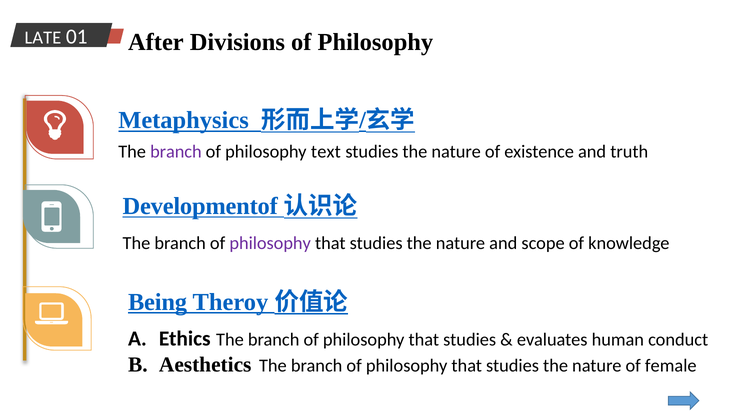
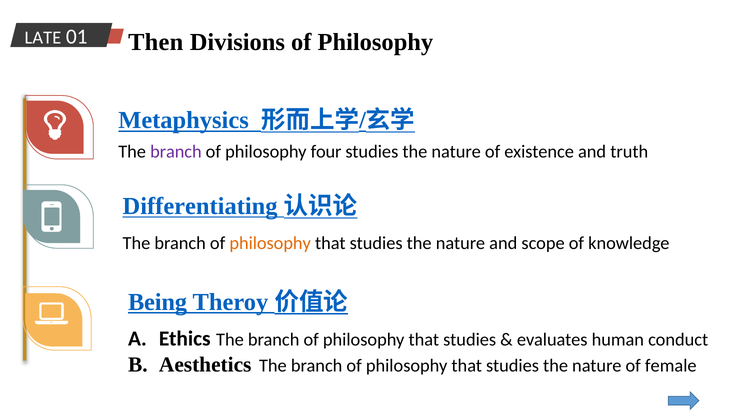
After: After -> Then (156, 42)
text: text -> four (326, 152)
Developmentof: Developmentof -> Differentiating (200, 206)
philosophy colour: purple -> orange (270, 243)
